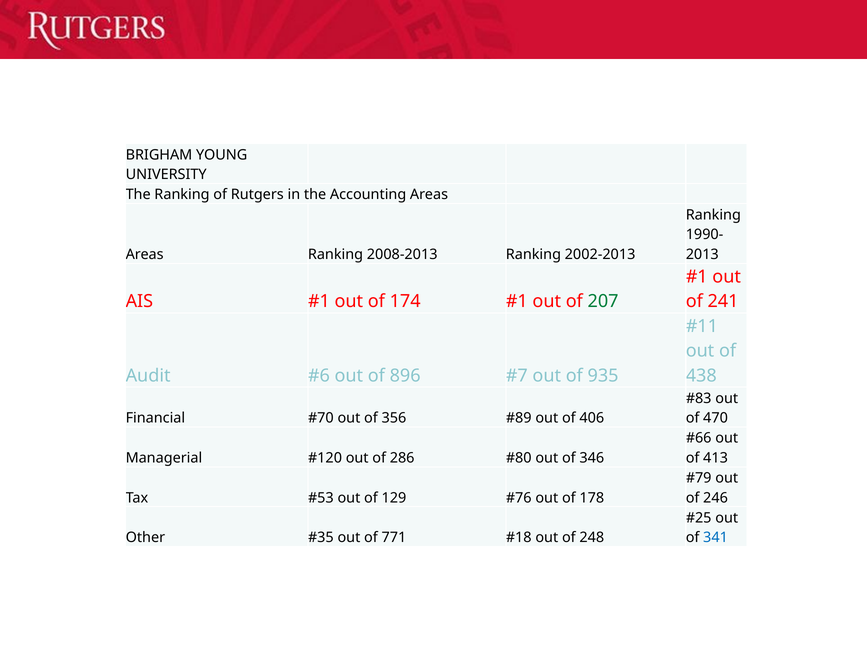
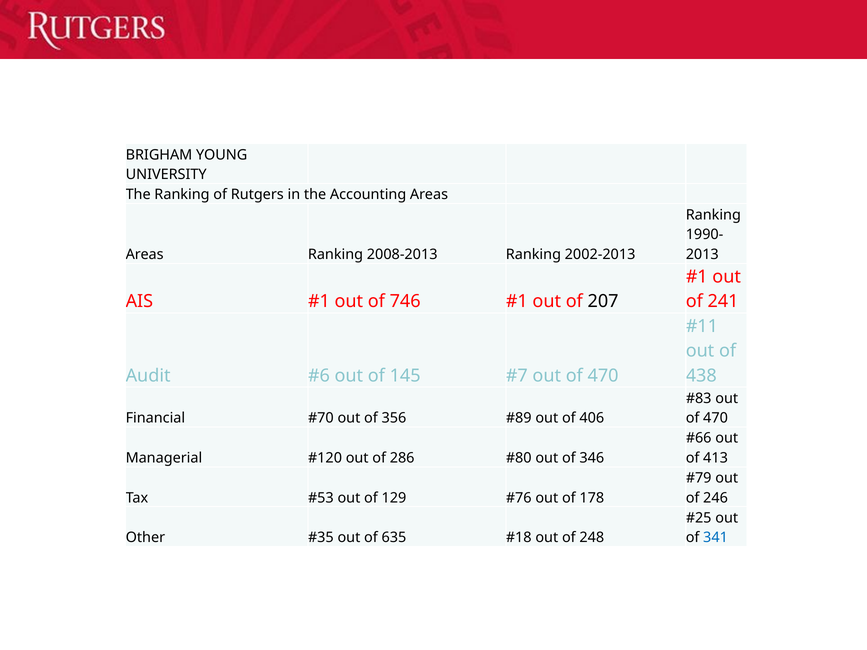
174: 174 -> 746 (405, 302)
207 colour: green -> black (603, 302)
896: 896 -> 145 (405, 376)
935: 935 -> 470 (603, 376)
771: 771 -> 635 (394, 538)
